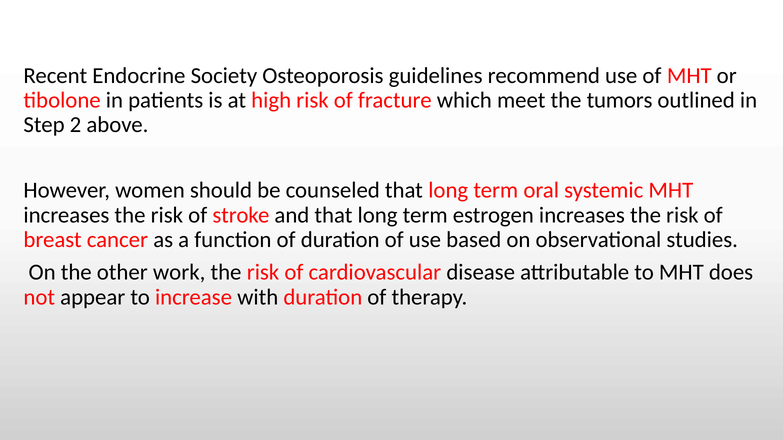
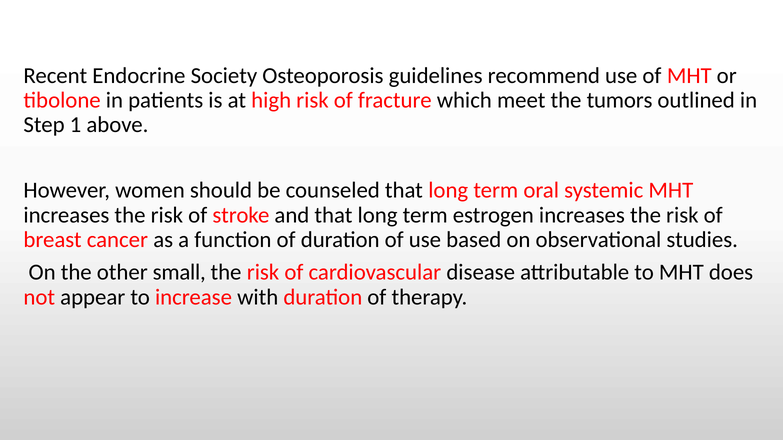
2: 2 -> 1 (76, 125)
work: work -> small (179, 273)
